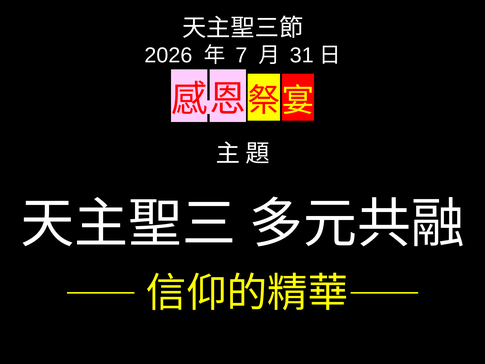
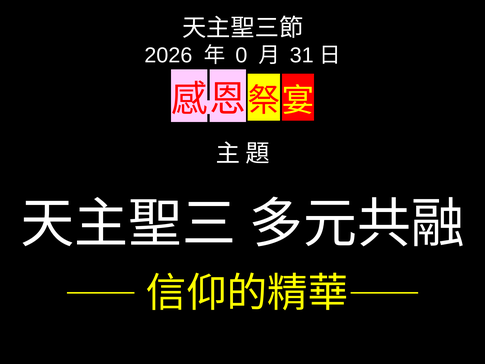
7: 7 -> 0 (241, 55)
